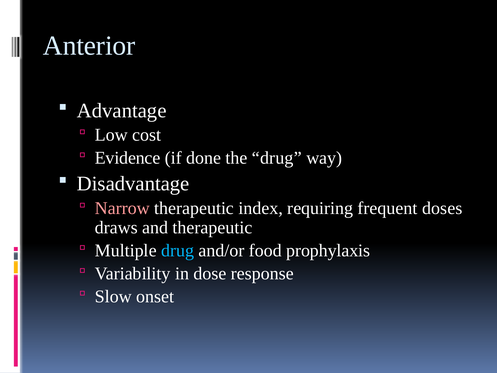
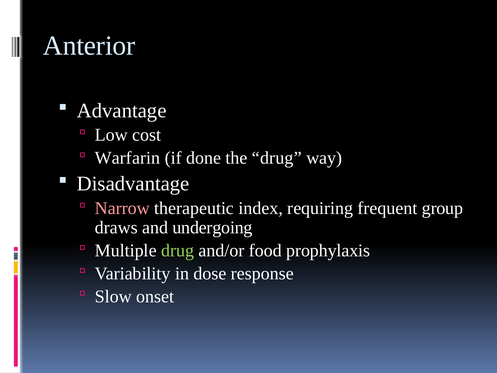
Evidence: Evidence -> Warfarin (127, 158)
doses: doses -> group (442, 208)
and therapeutic: therapeutic -> undergoing (213, 227)
drug colour: light blue -> light green (178, 250)
